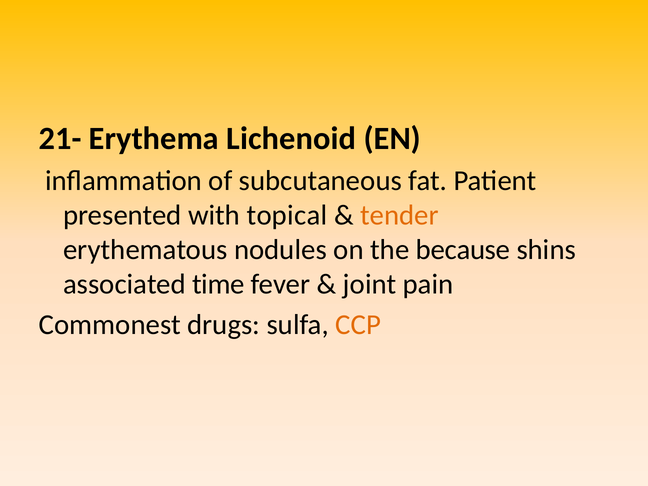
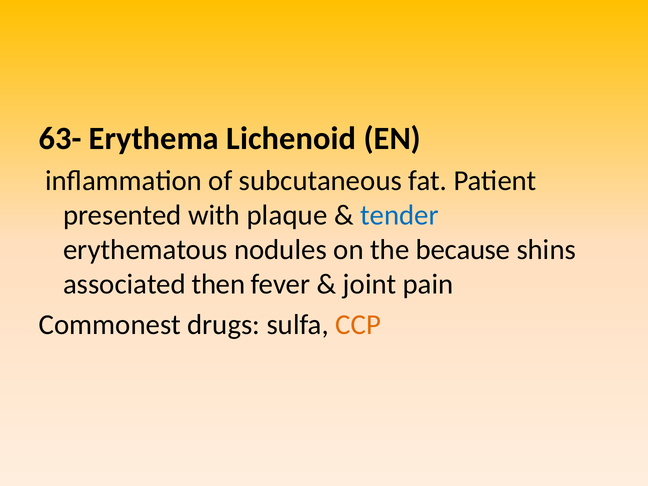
21-: 21- -> 63- (60, 138)
topical: topical -> plaque (287, 215)
tender colour: orange -> blue (400, 215)
time: time -> then (218, 284)
